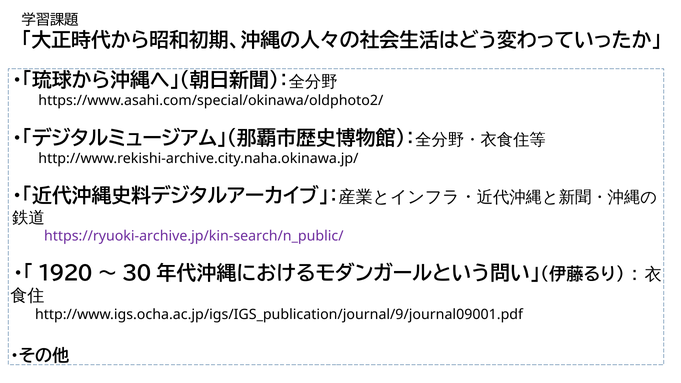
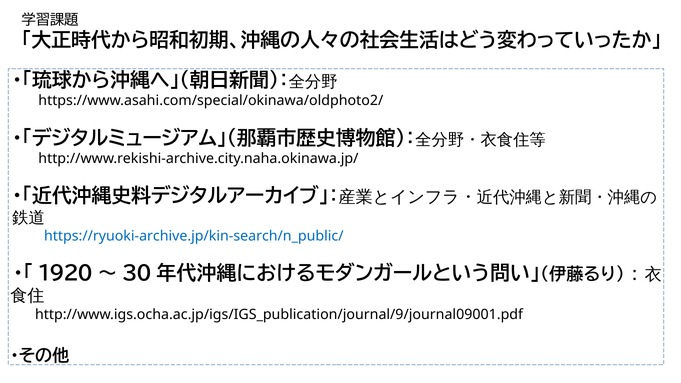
https://ryuoki-archive.jp/kin-search/n_public/ colour: purple -> blue (194, 236)
